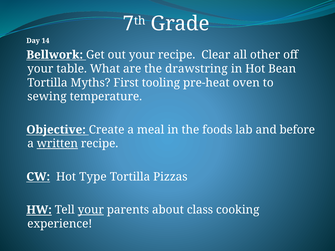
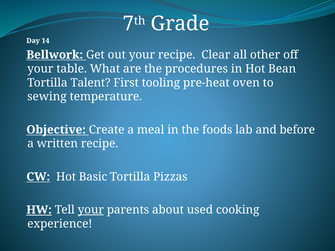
drawstring: drawstring -> procedures (196, 69)
Myths: Myths -> Talent (91, 83)
written underline: present -> none (57, 144)
Type: Type -> Basic (93, 177)
class: class -> used (200, 210)
